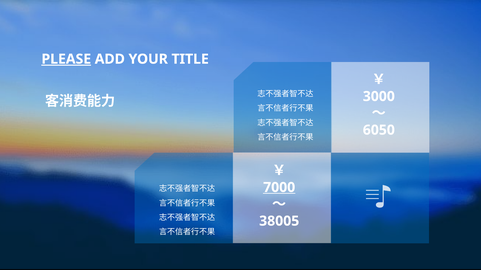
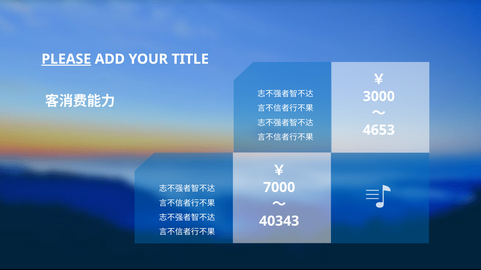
6050: 6050 -> 4653 (379, 130)
7000 underline: present -> none (279, 188)
38005: 38005 -> 40343 (279, 221)
